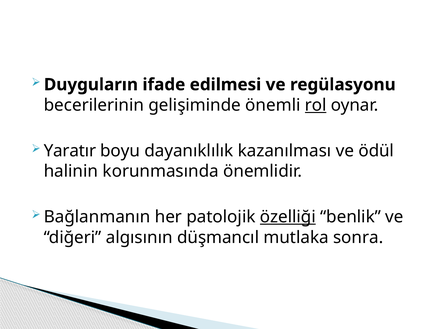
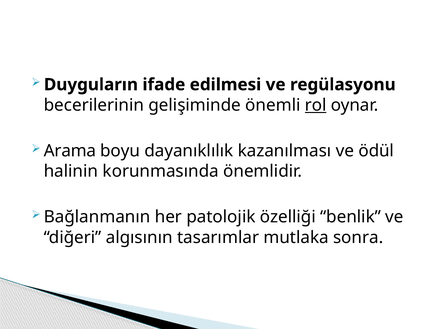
Yaratır: Yaratır -> Arama (70, 151)
özelliği underline: present -> none (288, 217)
düşmancıl: düşmancıl -> tasarımlar (218, 238)
